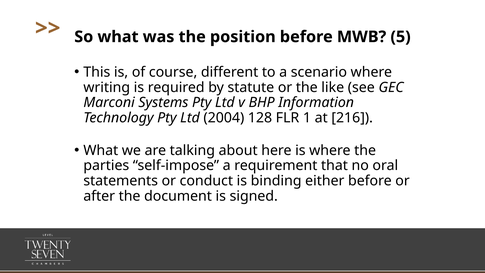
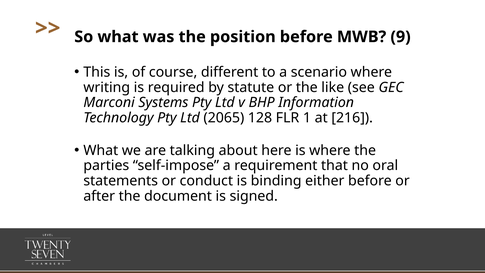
5: 5 -> 9 (401, 37)
2004: 2004 -> 2065 (224, 118)
